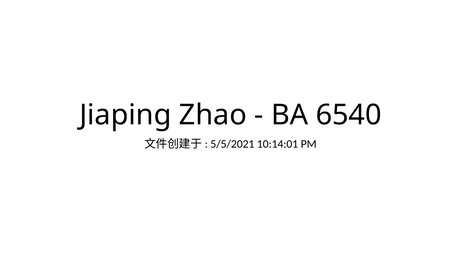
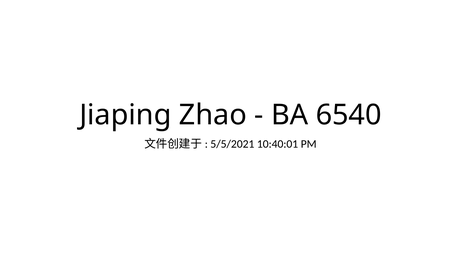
10:14:01: 10:14:01 -> 10:40:01 (278, 144)
